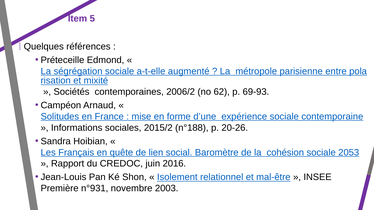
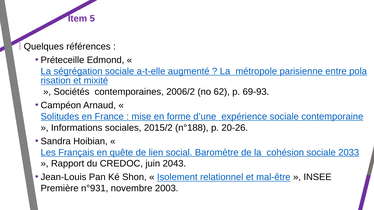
2053: 2053 -> 2033 (349, 153)
2016: 2016 -> 2043 (174, 164)
